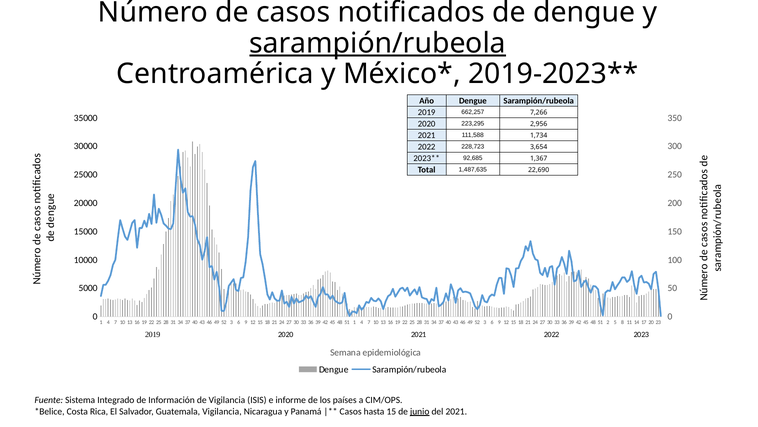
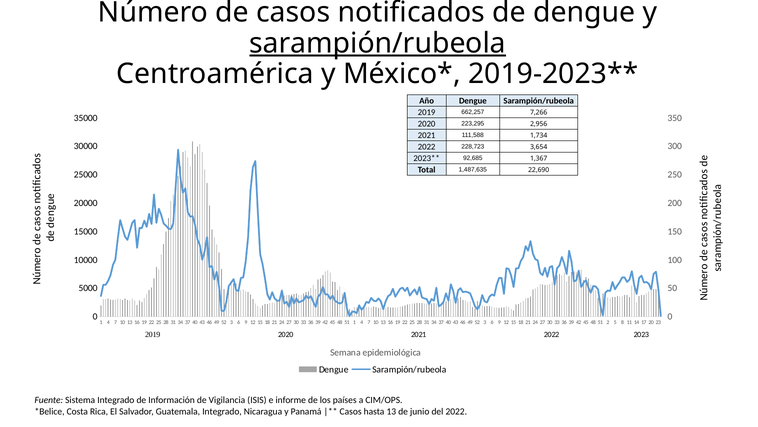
Guatemala Vigilancia: Vigilancia -> Integrado (222, 411)
hasta 15: 15 -> 13 (391, 411)
junio underline: present -> none (420, 411)
del 2021: 2021 -> 2022 (456, 411)
